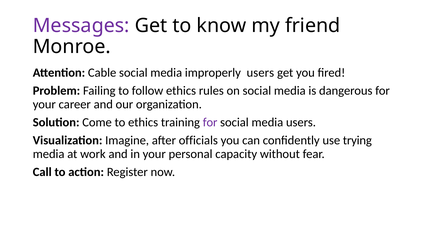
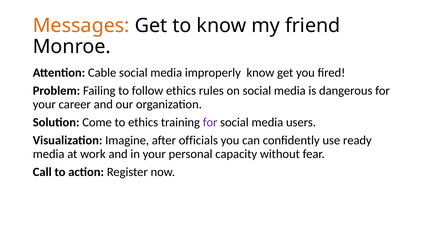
Messages colour: purple -> orange (81, 25)
improperly users: users -> know (260, 73)
trying: trying -> ready (357, 140)
